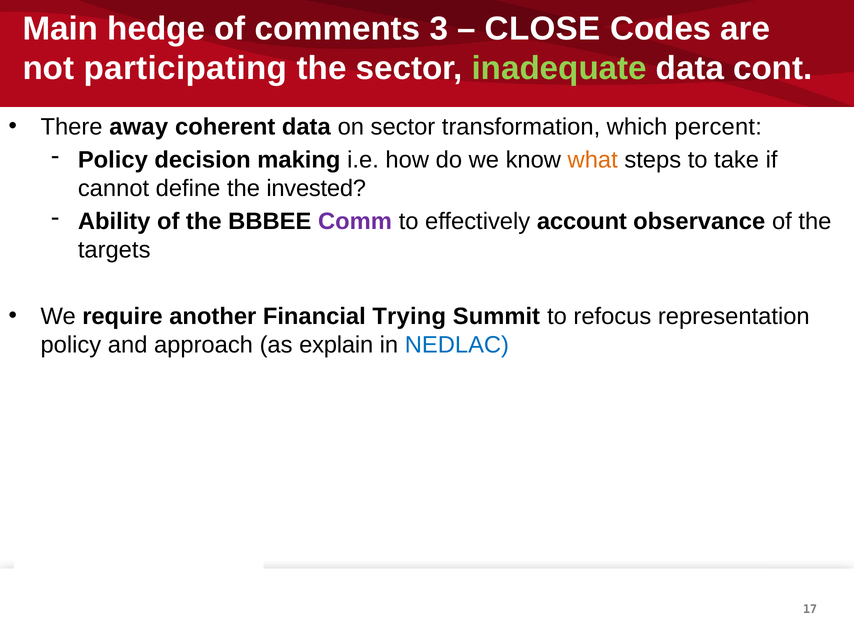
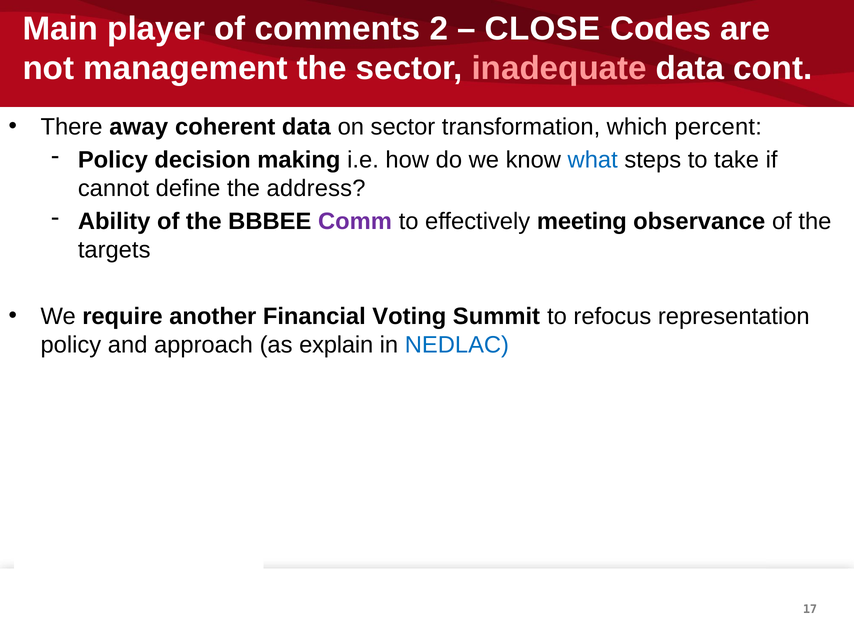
hedge: hedge -> player (156, 29)
3: 3 -> 2 (439, 29)
participating: participating -> management (186, 68)
inadequate colour: light green -> pink (559, 68)
what colour: orange -> blue (593, 160)
invested: invested -> address (316, 189)
account: account -> meeting (582, 222)
Trying: Trying -> Voting (409, 317)
